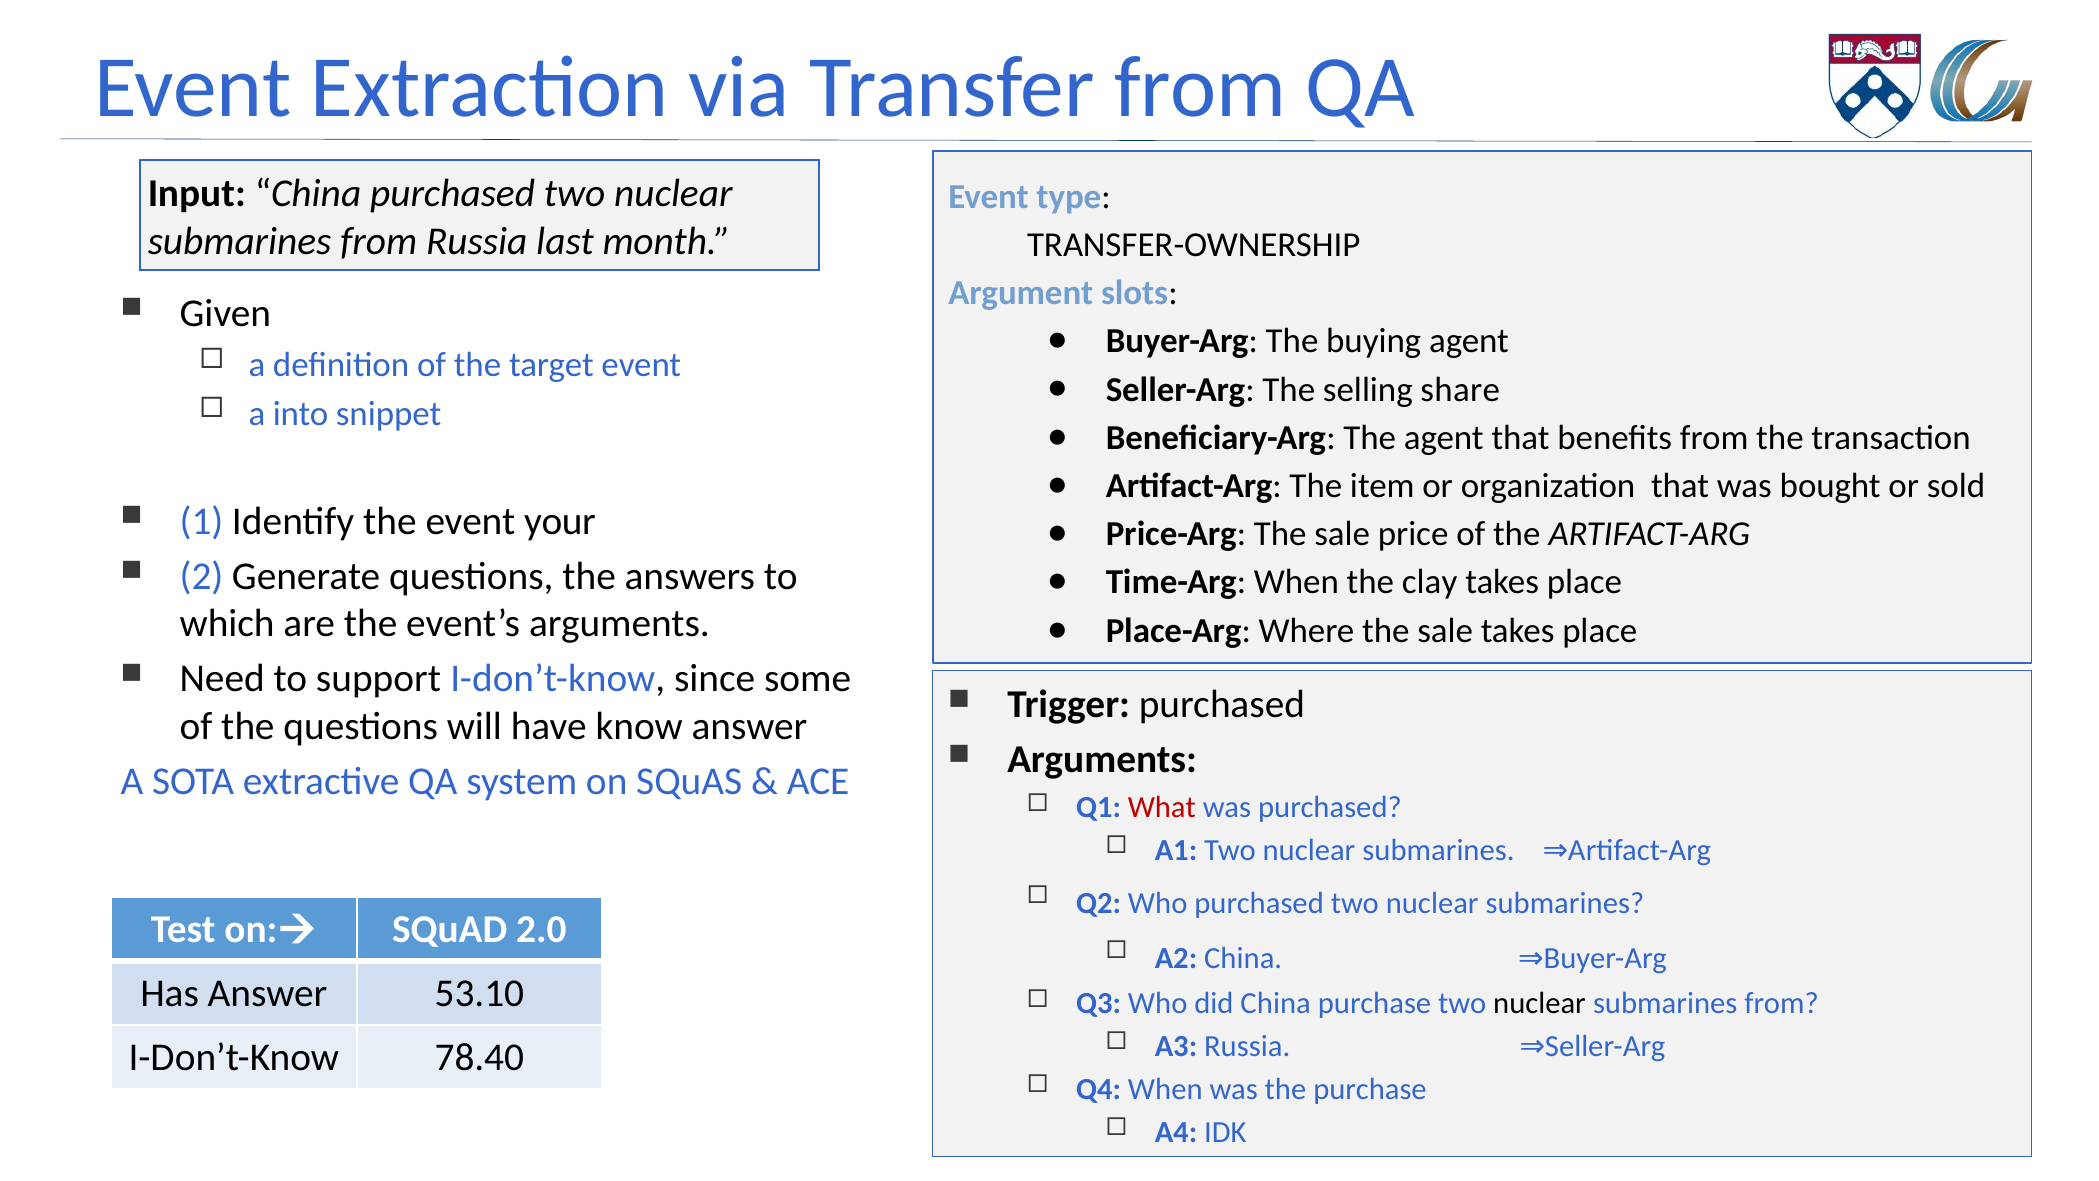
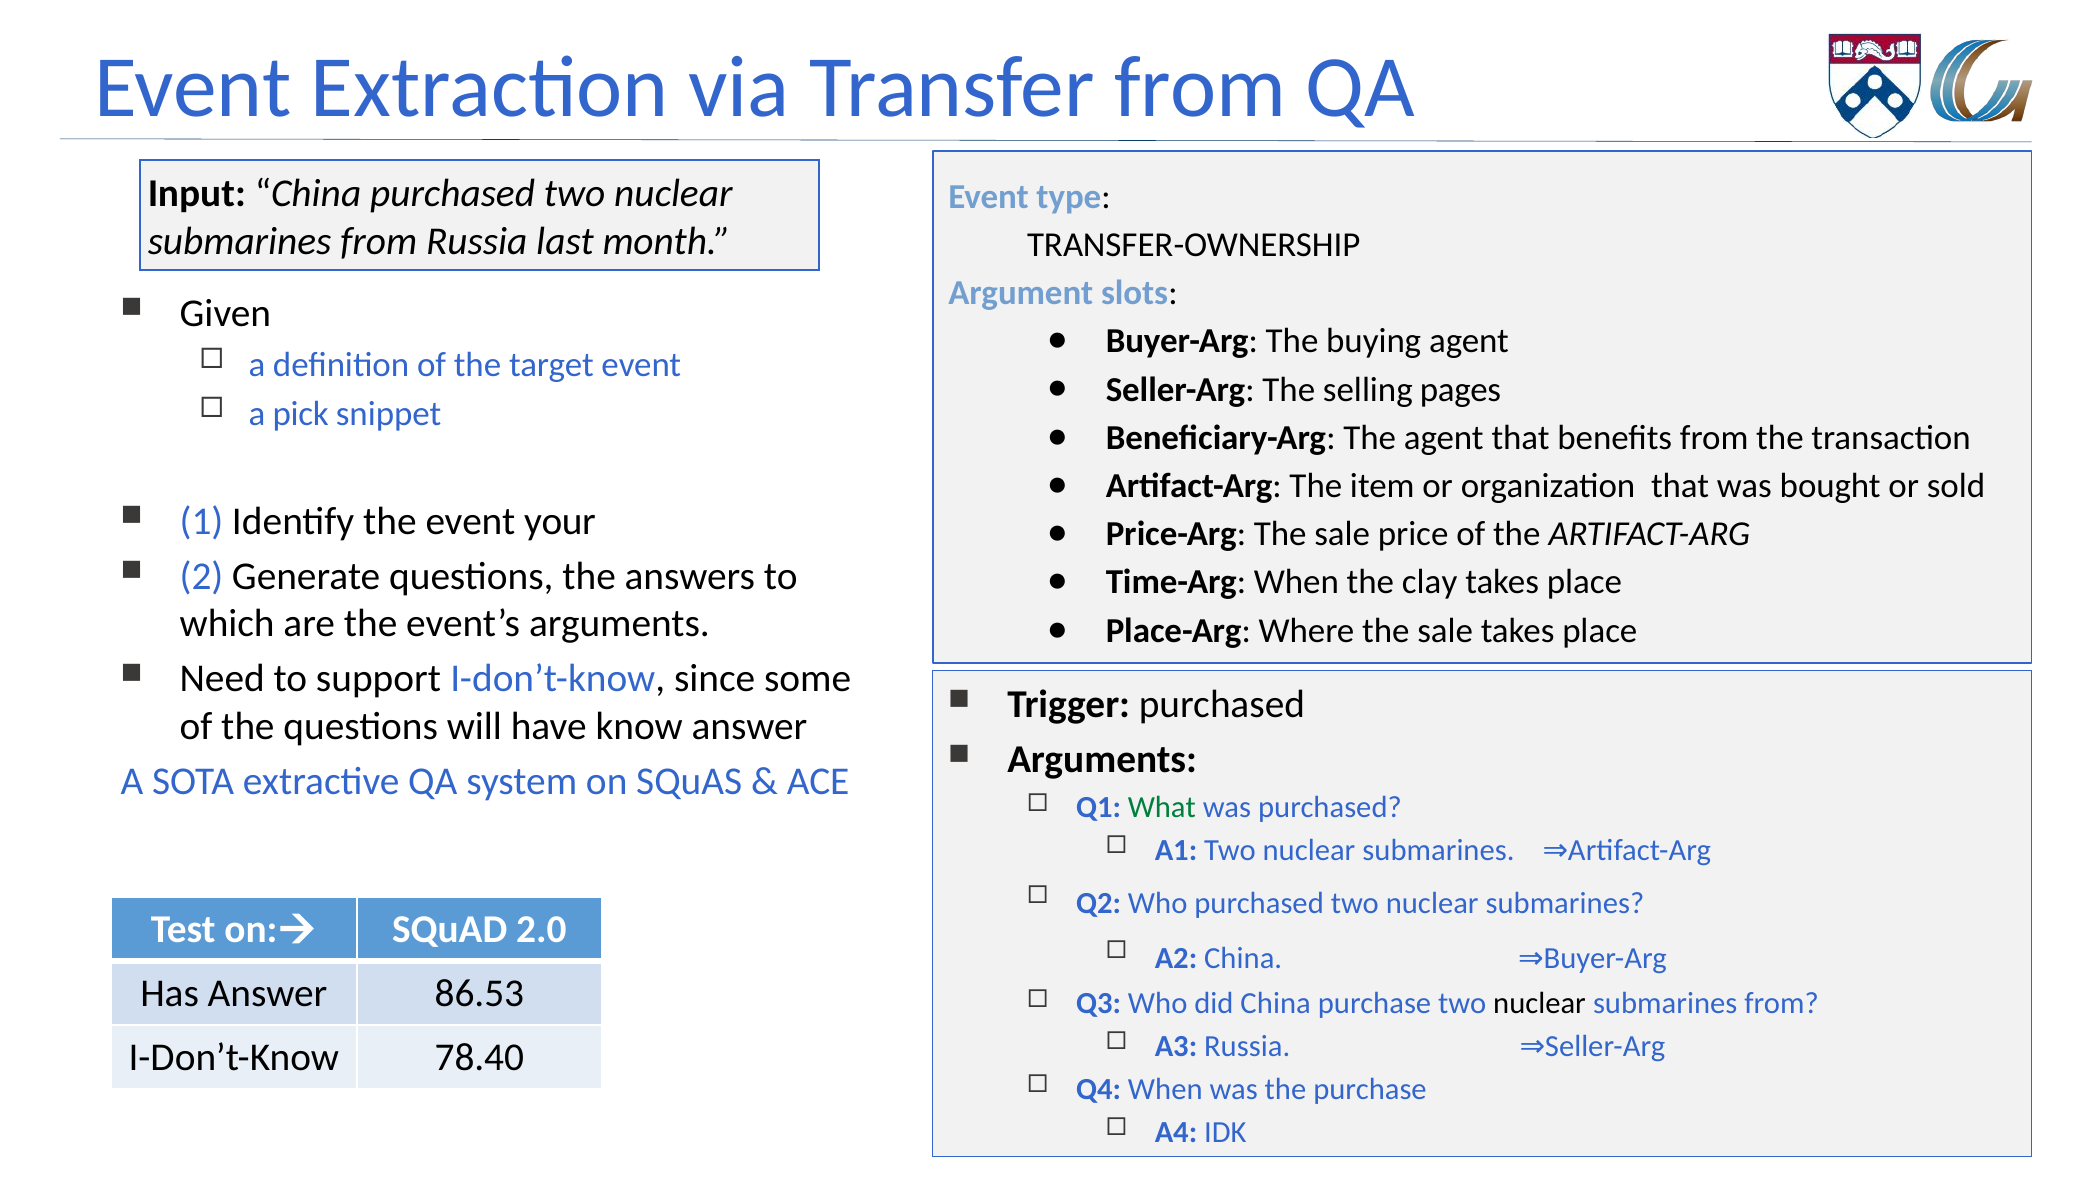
share: share -> pages (1461, 389)
into: into -> pick (301, 413)
What colour: red -> green (1162, 807)
53.10: 53.10 -> 86.53 (479, 993)
